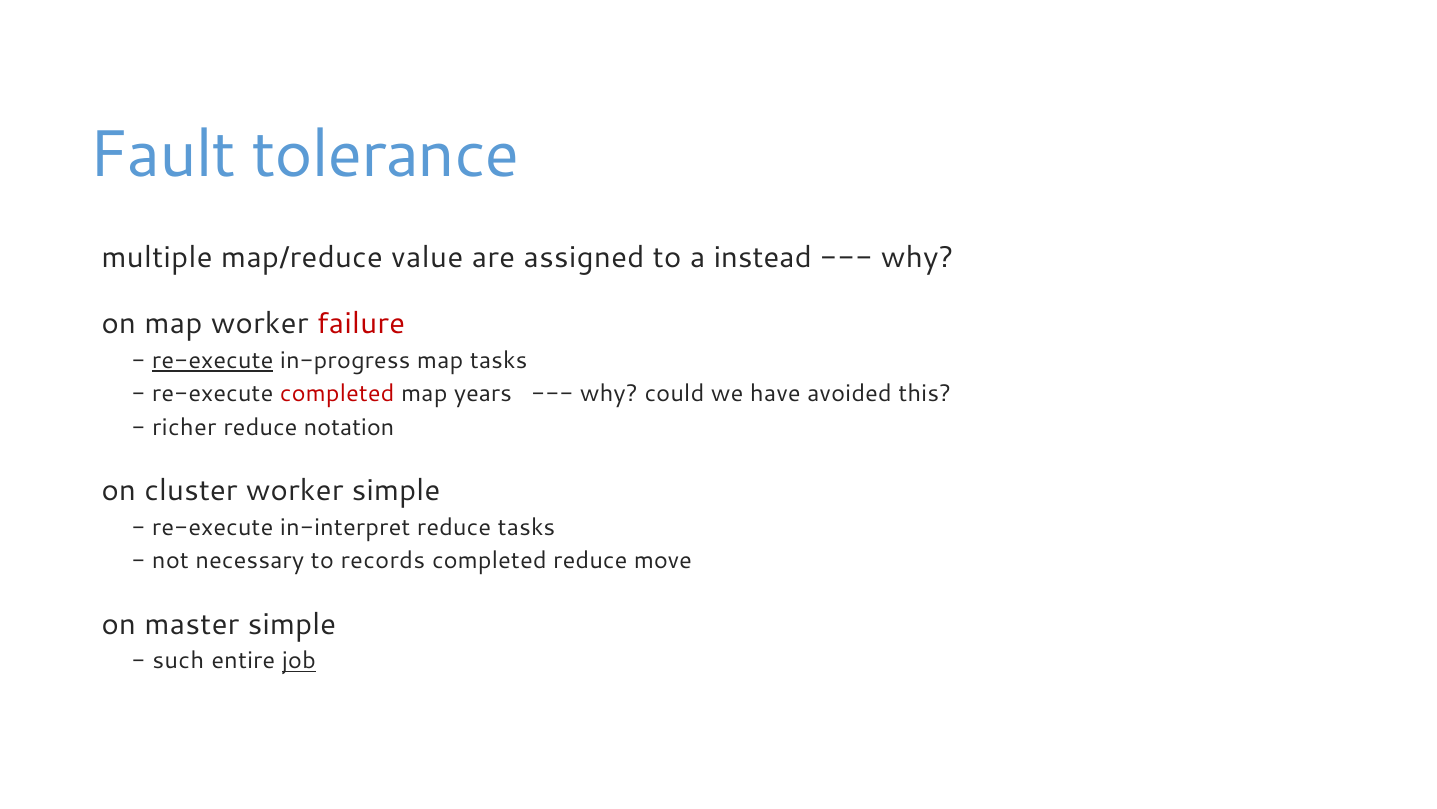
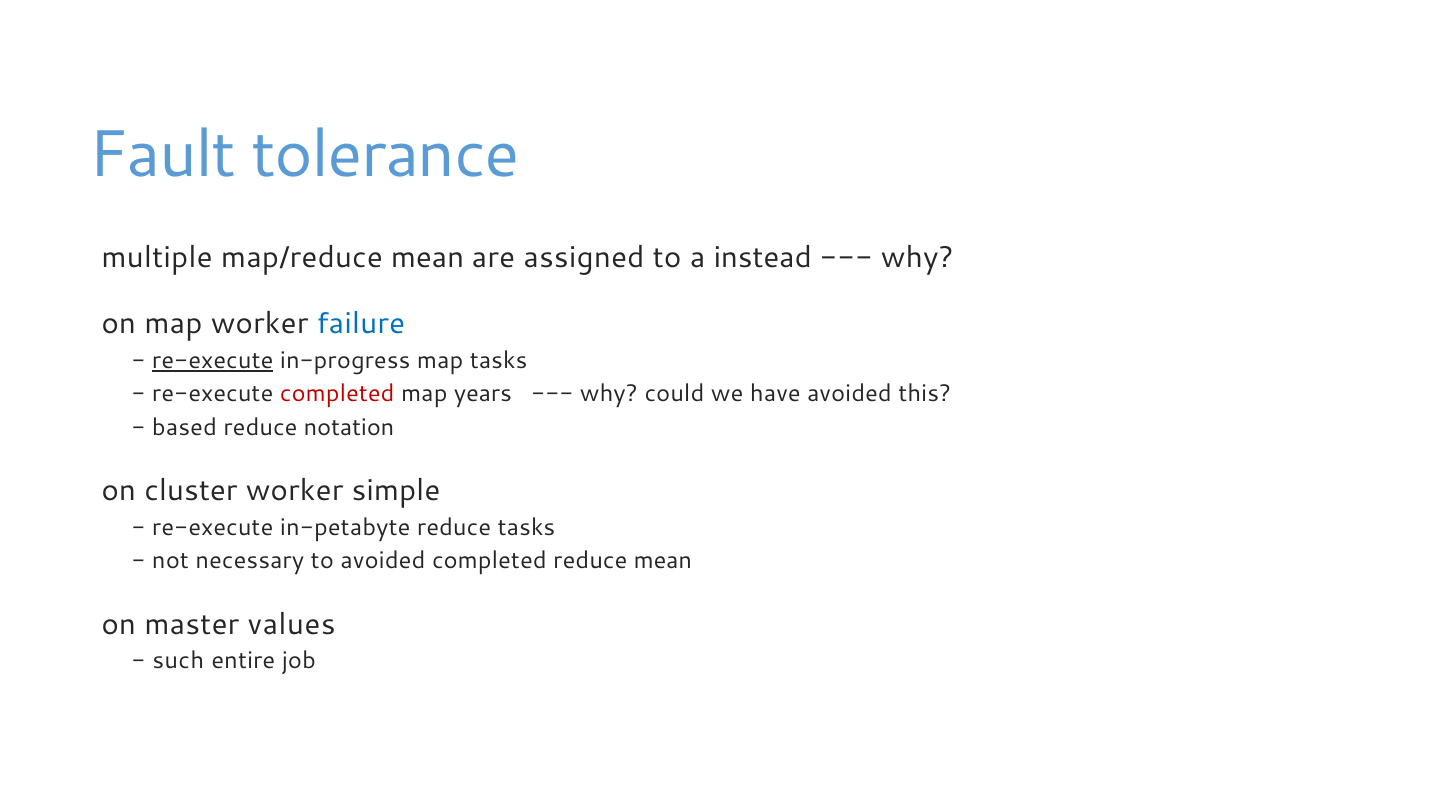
map/reduce value: value -> mean (428, 257)
failure colour: red -> blue (361, 324)
richer: richer -> based (184, 427)
in-interpret: in-interpret -> in-petabyte (345, 527)
to records: records -> avoided (383, 560)
reduce move: move -> mean (663, 560)
master simple: simple -> values (292, 624)
job underline: present -> none (299, 660)
